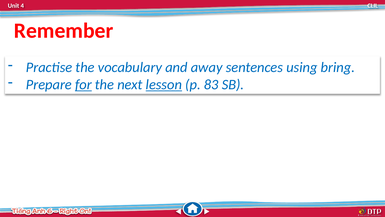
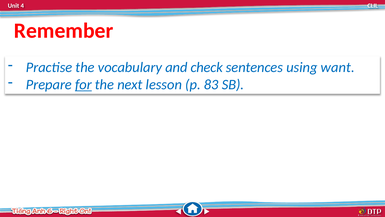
away: away -> check (207, 67)
bring: bring -> want (338, 67)
lesson underline: present -> none (164, 85)
